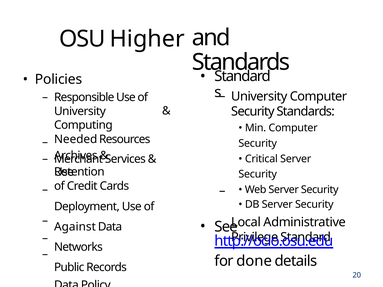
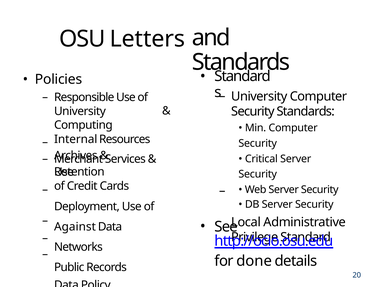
Higher: Higher -> Letters (147, 39)
Needed: Needed -> Internal (76, 139)
